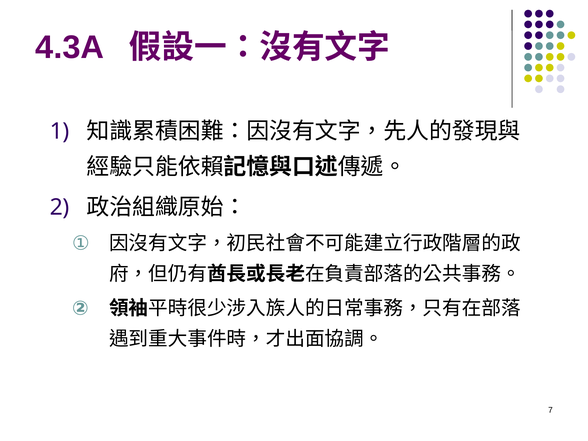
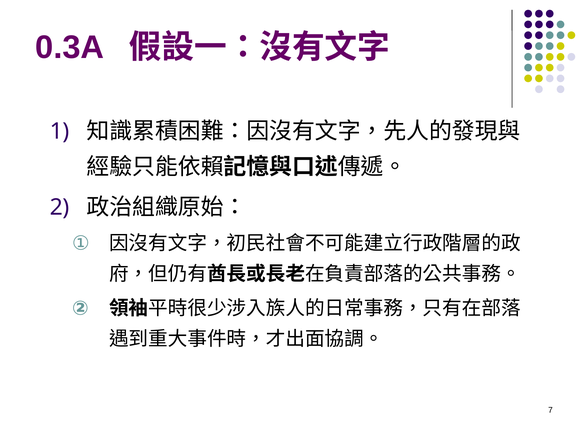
4.3A: 4.3A -> 0.3A (70, 47)
